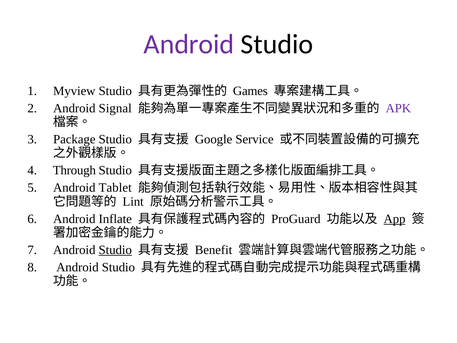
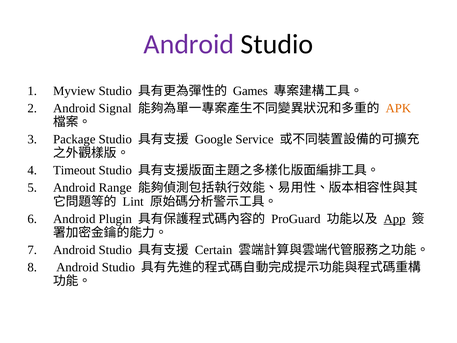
APK colour: purple -> orange (398, 108)
Through: Through -> Timeout (74, 170)
Tablet: Tablet -> Range (115, 188)
Inflate: Inflate -> Plugin (115, 219)
Studio underline: present -> none (115, 250)
Benefit: Benefit -> Certain (214, 250)
